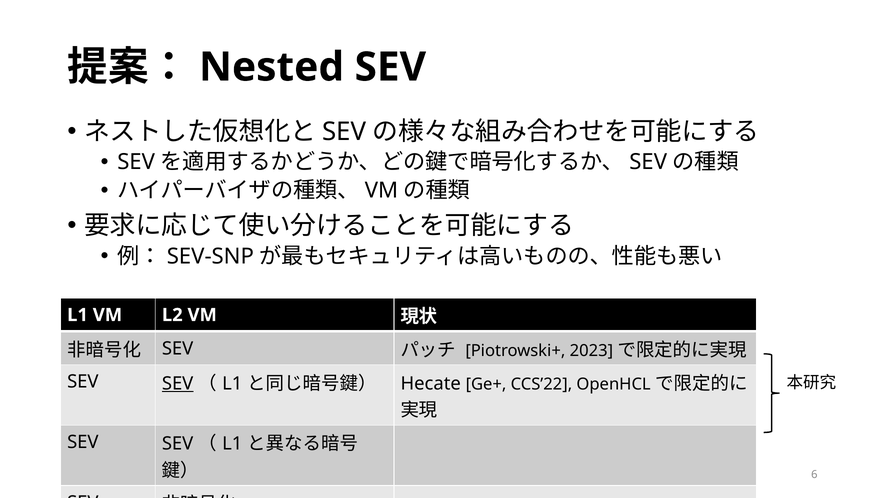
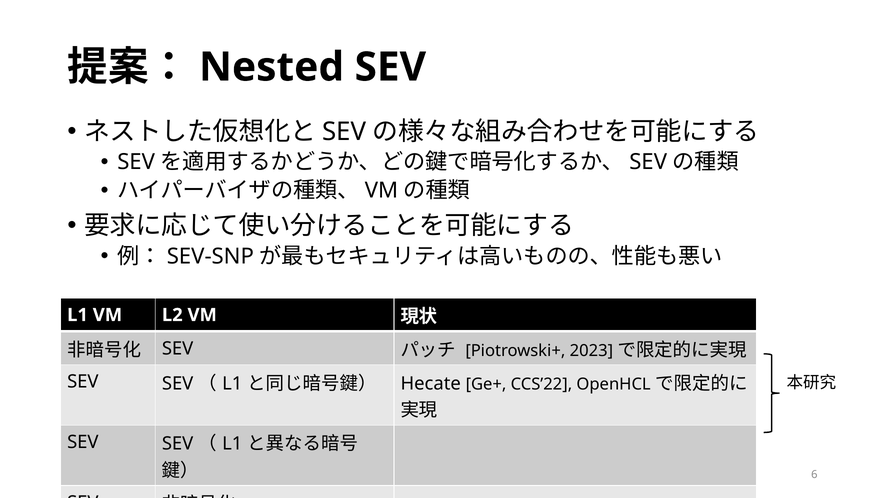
SEV underline: present -> none (178, 383)
